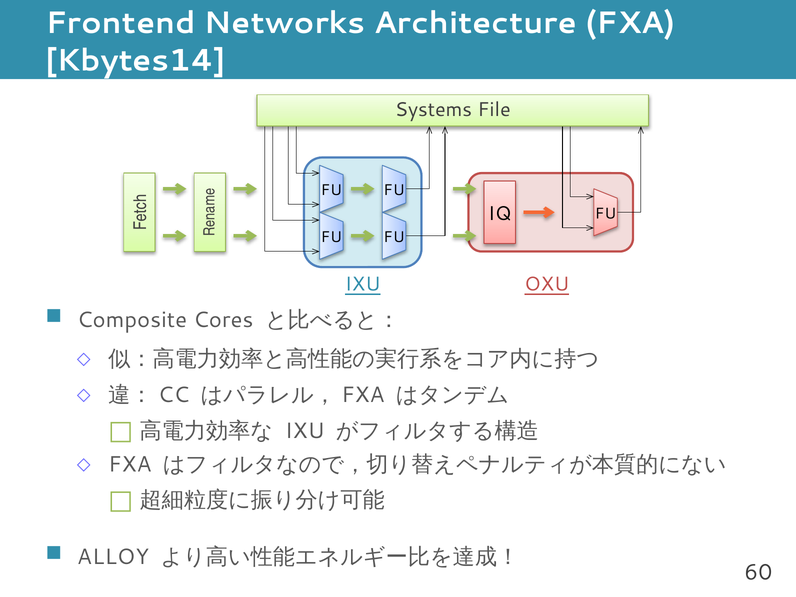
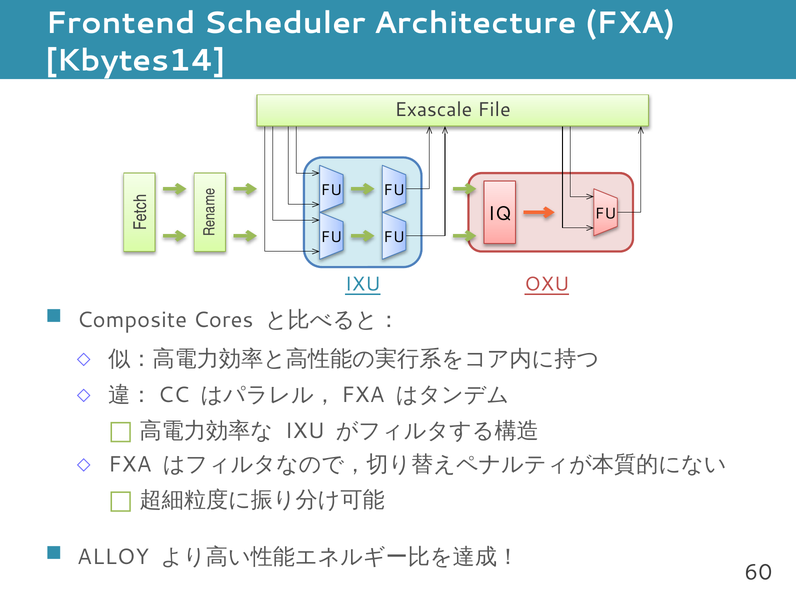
Networks: Networks -> Scheduler (285, 23)
Systems: Systems -> Exascale (433, 110)
